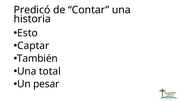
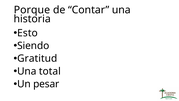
Predicó: Predicó -> Porque (32, 10)
Captar: Captar -> Siendo (33, 46)
También: También -> Gratitud (37, 58)
